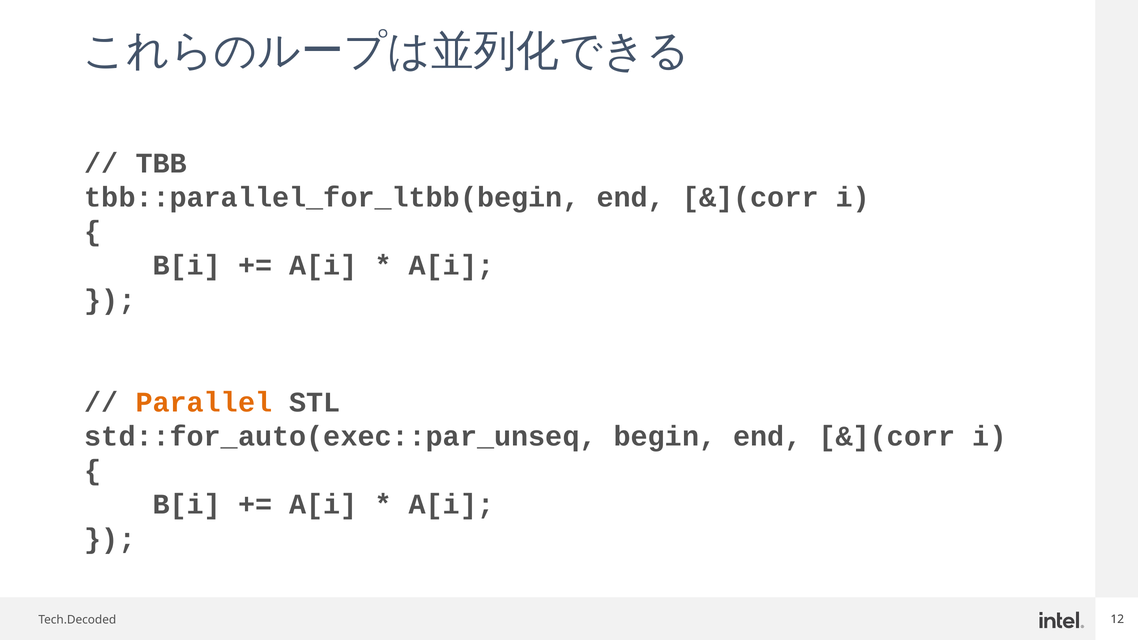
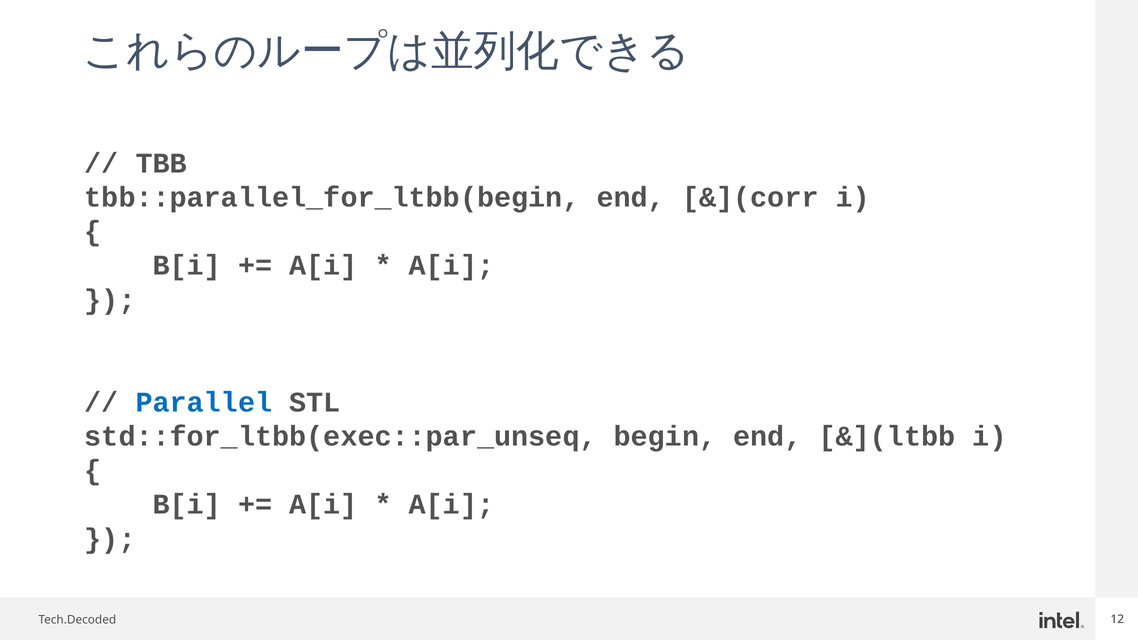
Parallel colour: orange -> blue (204, 402)
std::for_auto(exec::par_unseq: std::for_auto(exec::par_unseq -> std::for_ltbb(exec::par_unseq (341, 436)
begin end &](corr: &](corr -> &](ltbb (887, 436)
